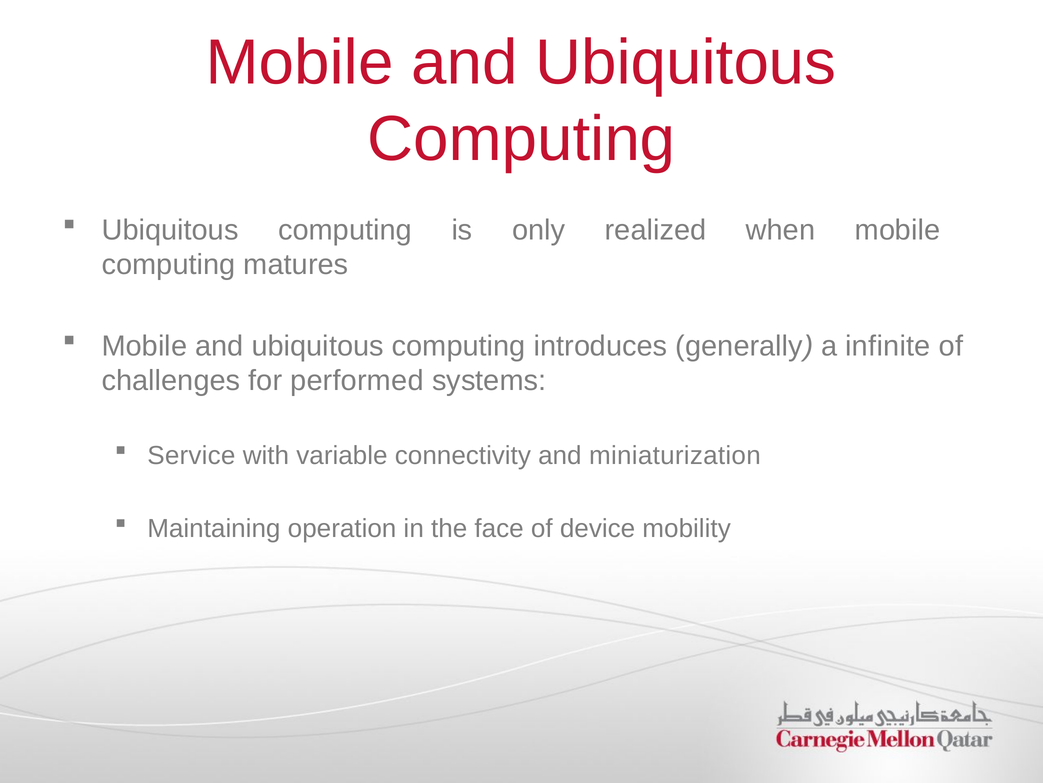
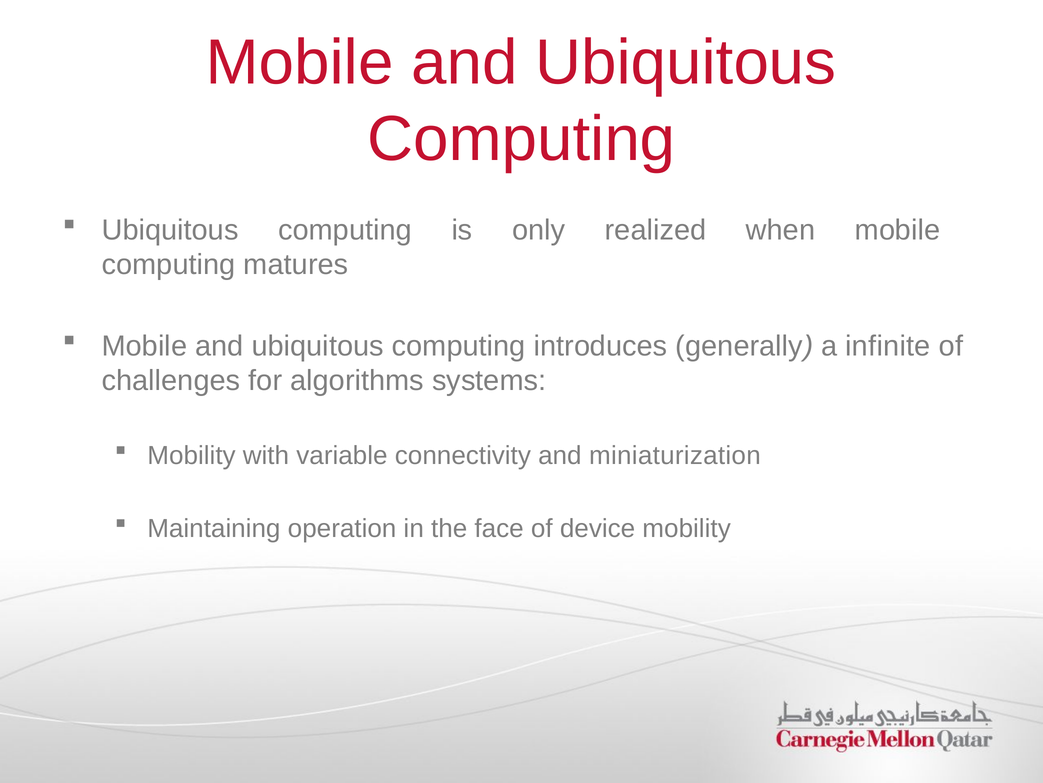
performed: performed -> algorithms (357, 380)
Service: Service -> Mobility (191, 455)
